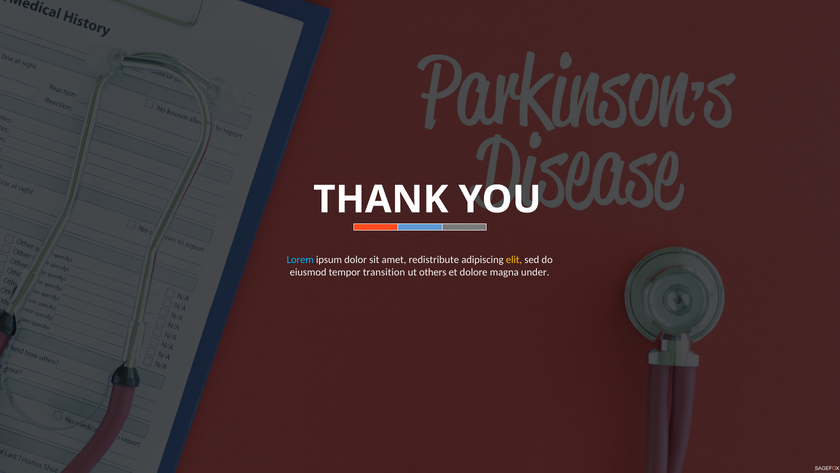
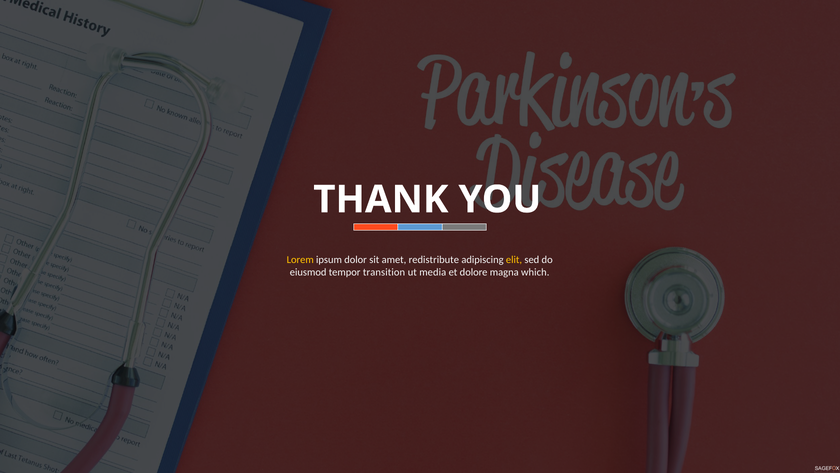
Lorem colour: light blue -> yellow (300, 259)
others: others -> media (433, 272)
under: under -> which (535, 272)
